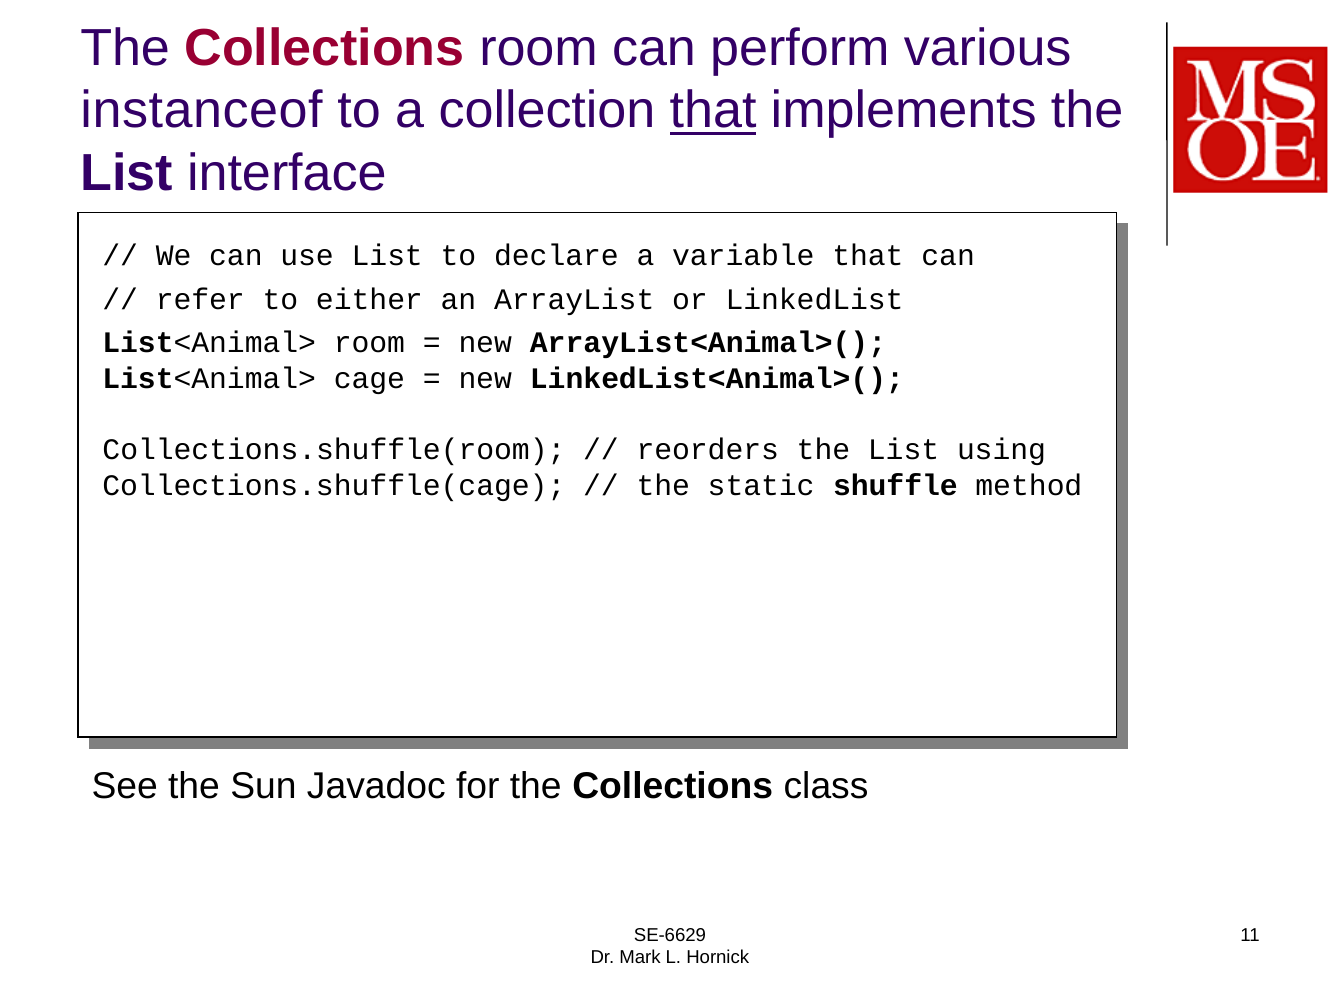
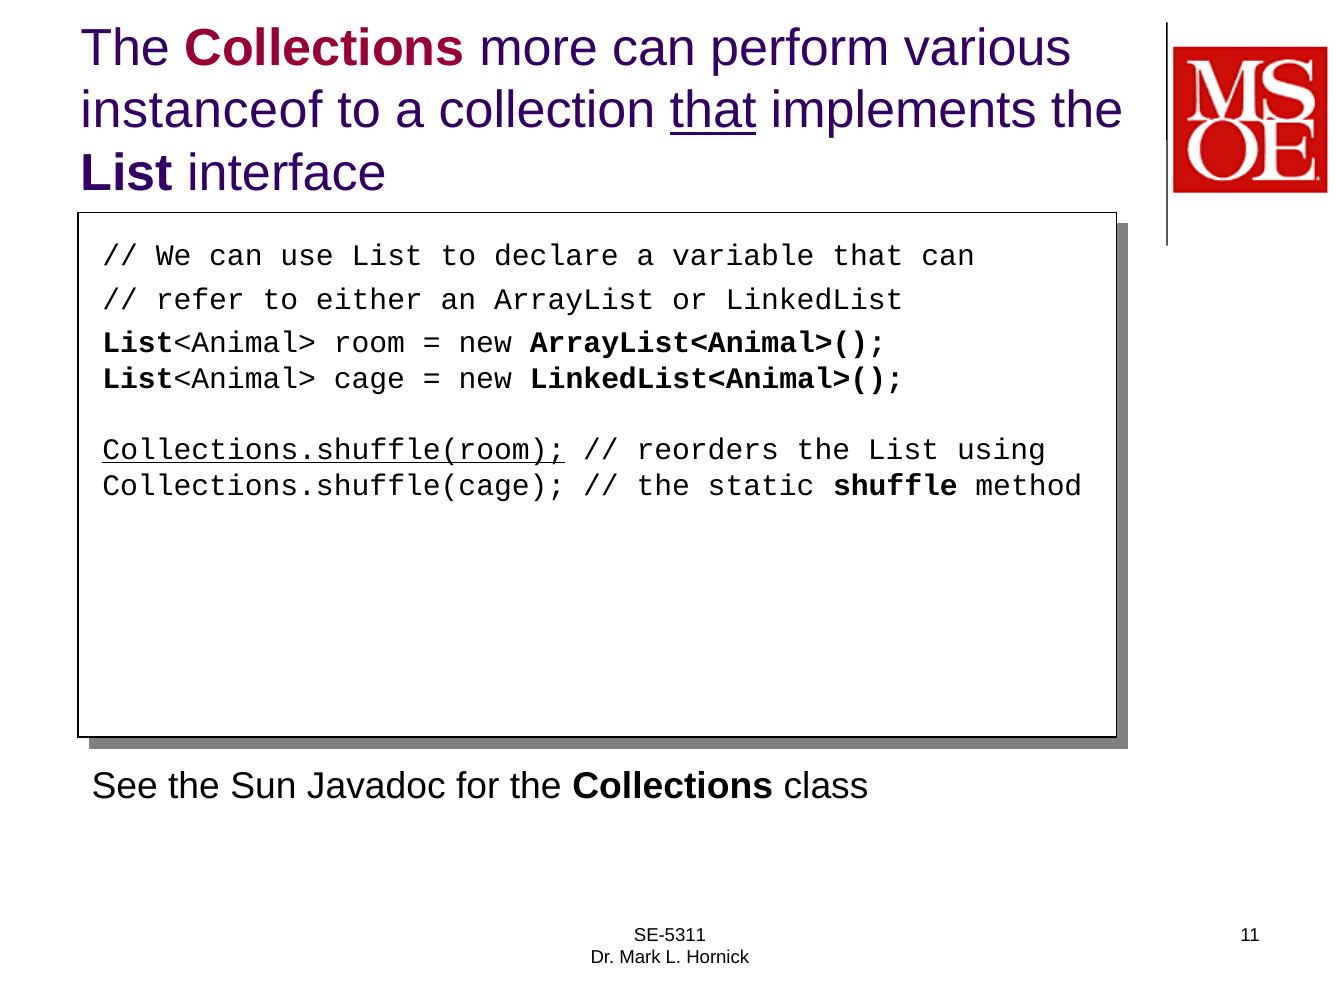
Collections room: room -> more (539, 48)
Collections.shuffle(room underline: none -> present (334, 450)
SE-6629: SE-6629 -> SE-5311 (670, 935)
